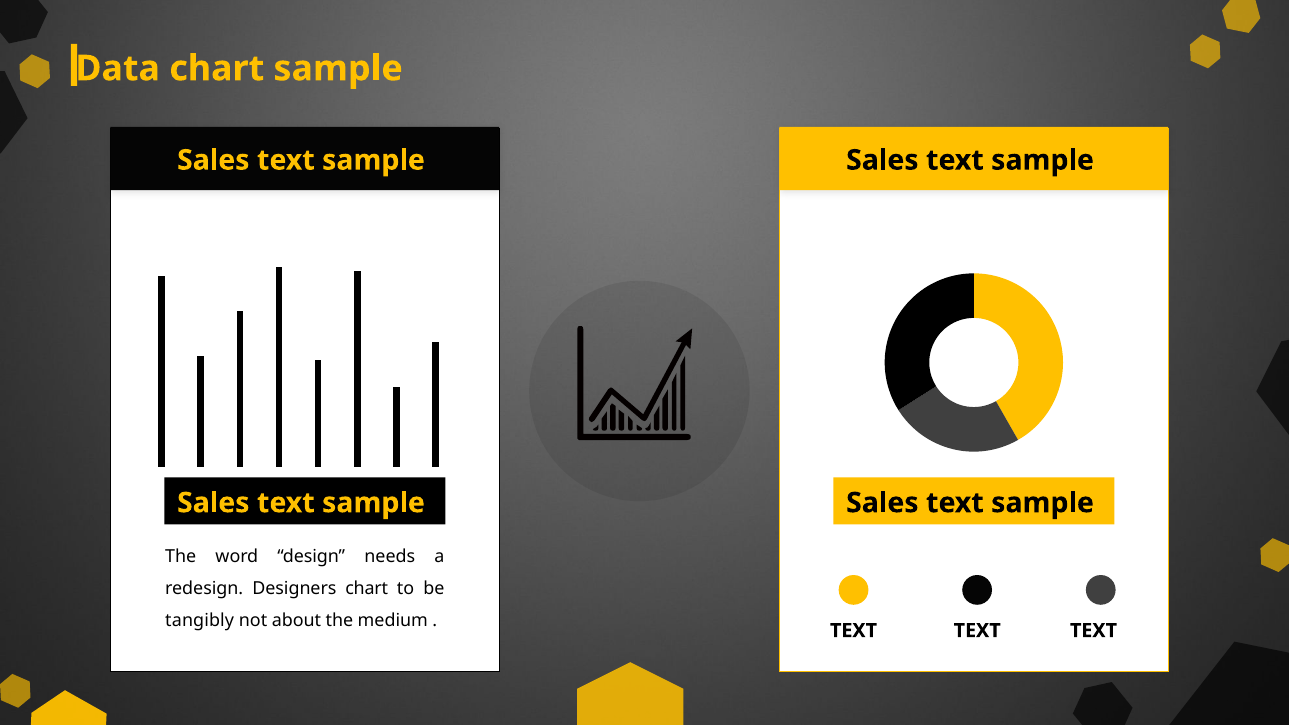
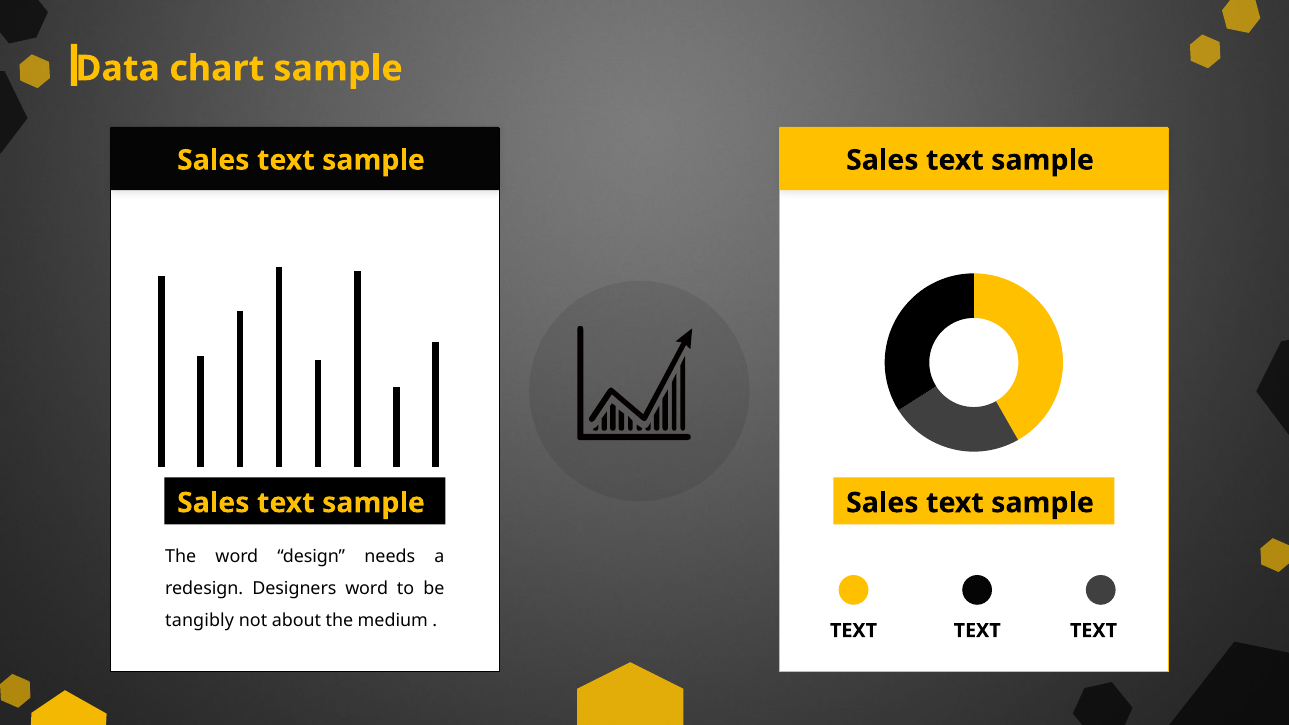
Designers chart: chart -> word (367, 589)
